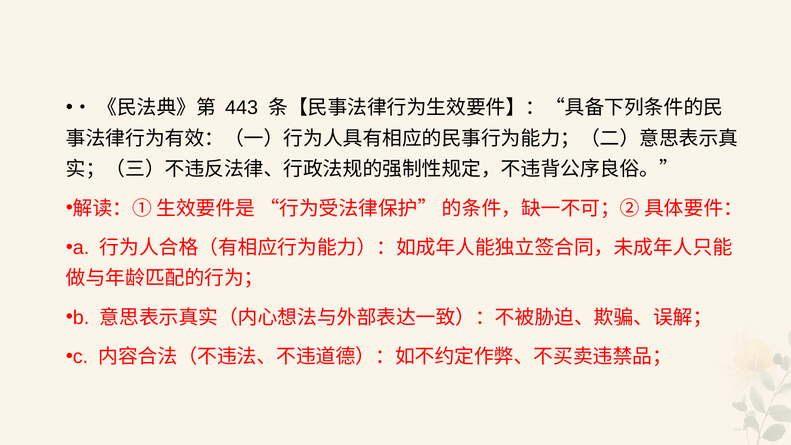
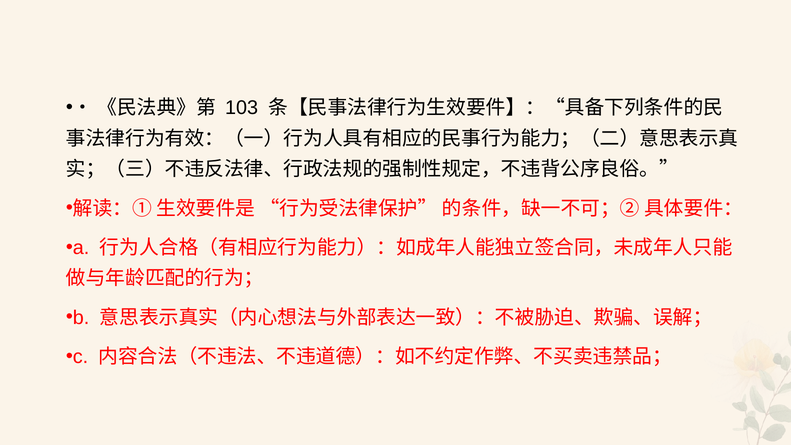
443: 443 -> 103 (242, 108)
